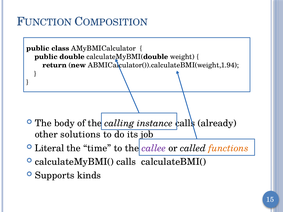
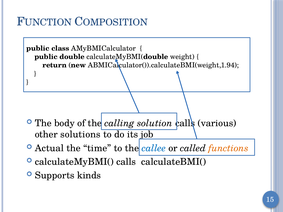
instance: instance -> solution (155, 123)
already: already -> various (217, 123)
Literal: Literal -> Actual (49, 148)
callee colour: purple -> blue (154, 148)
